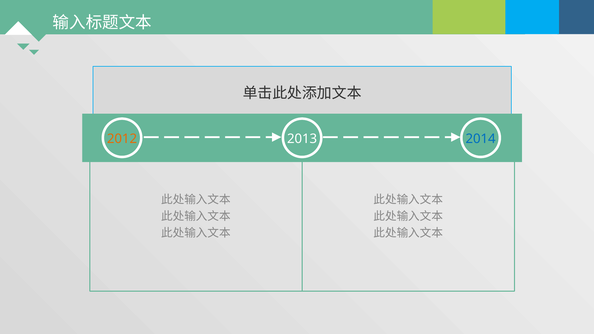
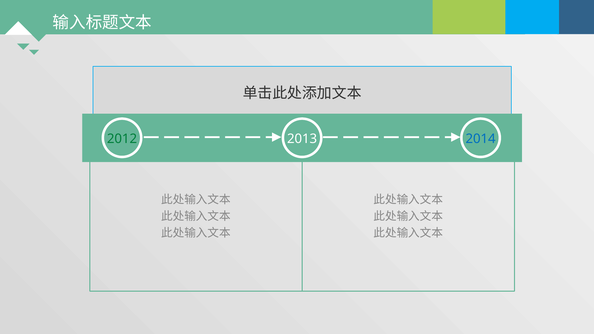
2012 colour: orange -> green (122, 139)
